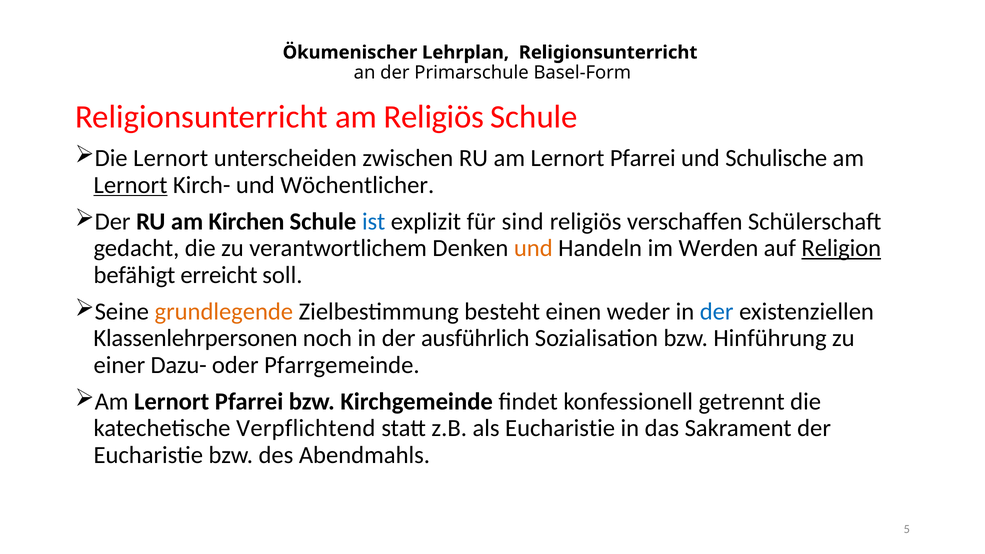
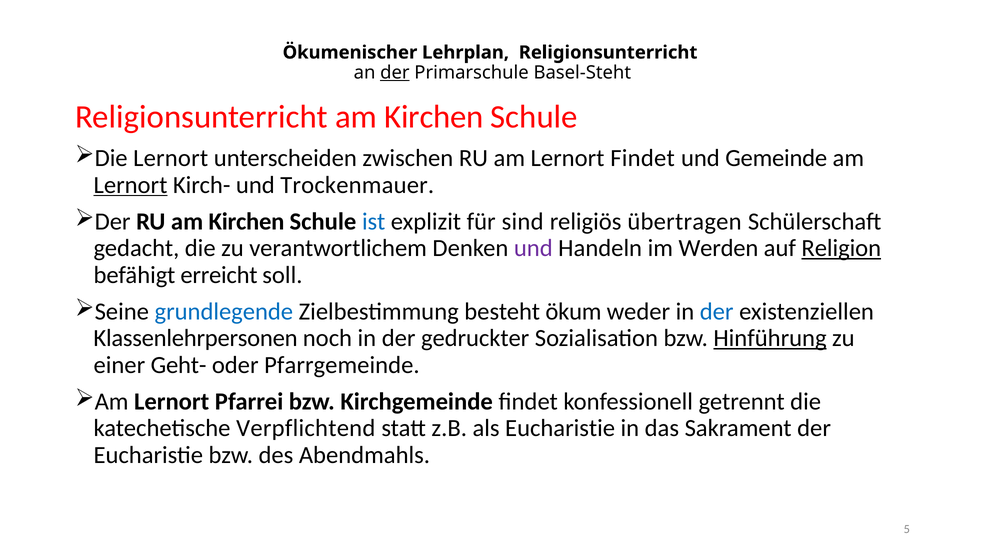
der underline: none -> present (395, 72)
Basel-Form: Basel-Form -> Basel-Steht (582, 72)
Religionsunterricht am Religiös: Religiös -> Kirchen (434, 117)
RU am Lernort Pfarrei: Pfarrei -> Findet (643, 158)
Schulische: Schulische -> Gemeinde (776, 158)
Wöchentlicher: Wöchentlicher -> Trockenmauer (357, 185)
verschaffen: verschaffen -> übertragen (685, 222)
und colour: orange -> purple (533, 248)
grundlegende colour: orange -> blue (224, 312)
einen: einen -> ökum (573, 312)
ausführlich: ausführlich -> gedruckter (475, 338)
Hinführung underline: none -> present (770, 338)
Dazu-: Dazu- -> Geht- (179, 365)
